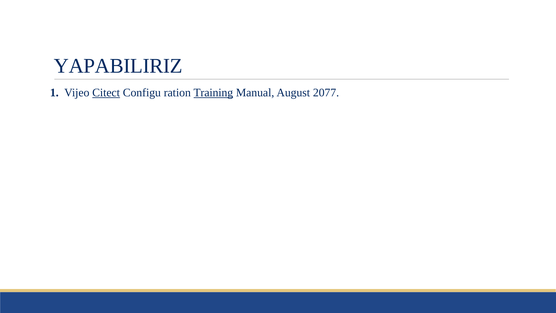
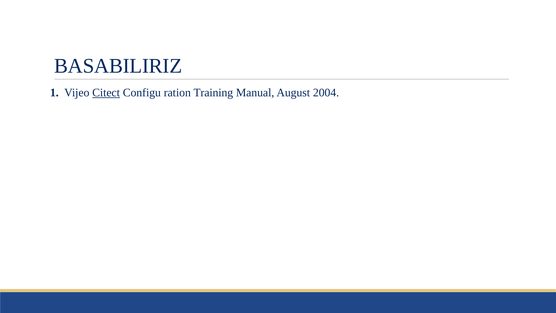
YAPABILIRIZ: YAPABILIRIZ -> BASABILIRIZ (118, 66)
Training underline: present -> none (213, 92)
2077: 2077 -> 2004 (326, 92)
